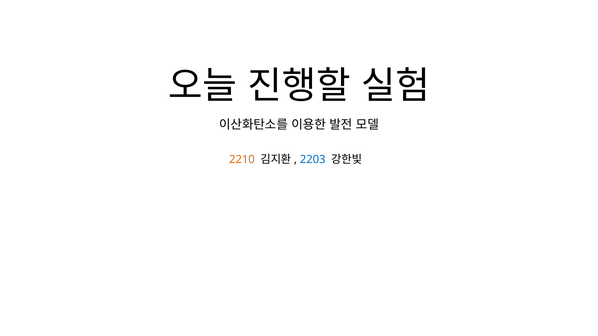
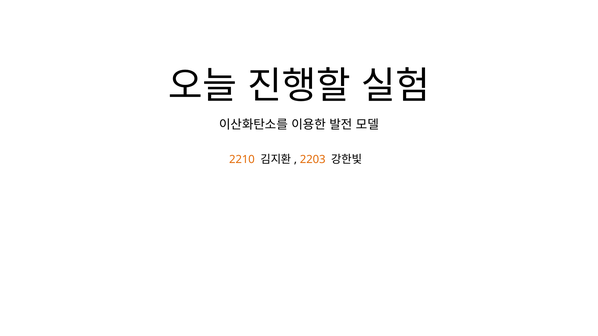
2203 colour: blue -> orange (313, 160)
